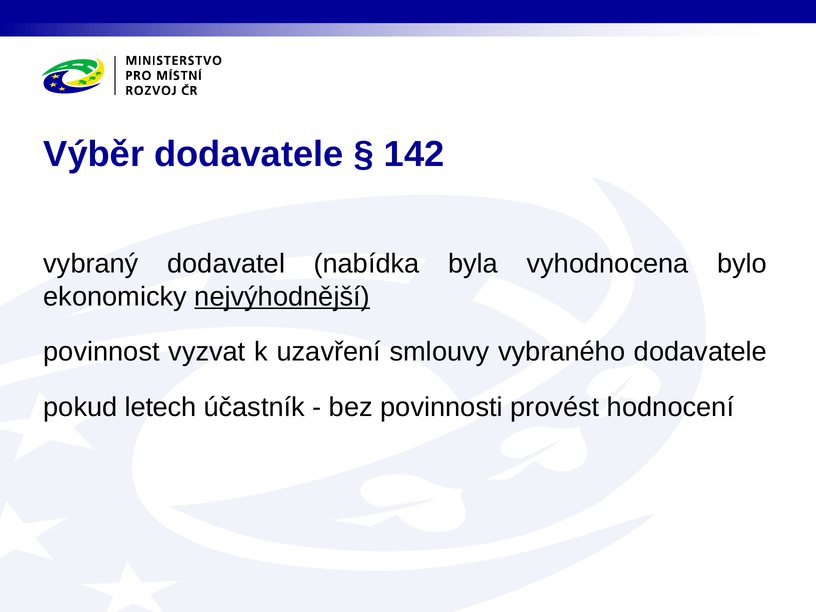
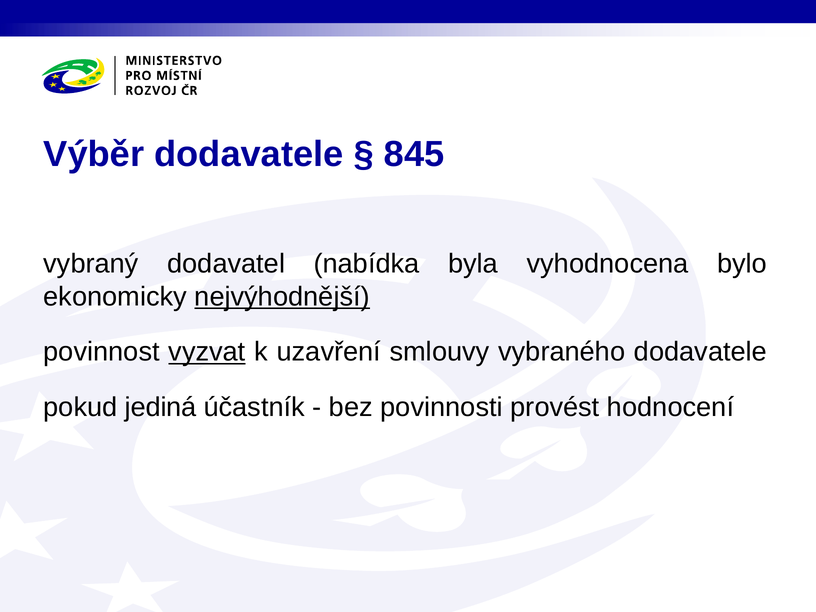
142: 142 -> 845 (414, 154)
vyzvat underline: none -> present (207, 352)
letech: letech -> jediná (161, 407)
